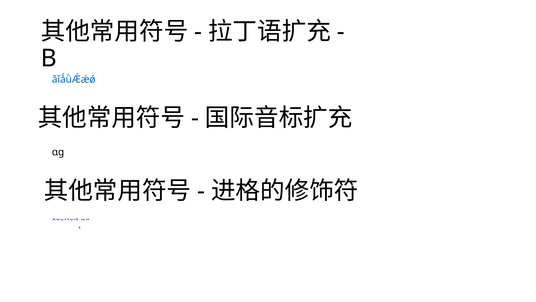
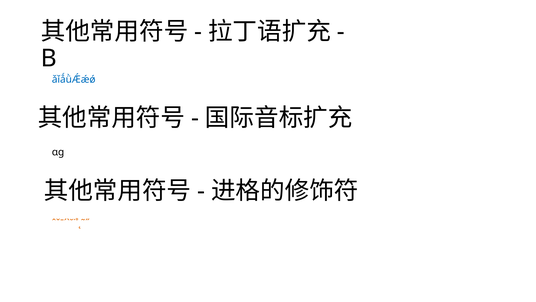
ˆˇˉˊˋ˘˙˚˛˜˝ colour: purple -> orange (71, 223)
